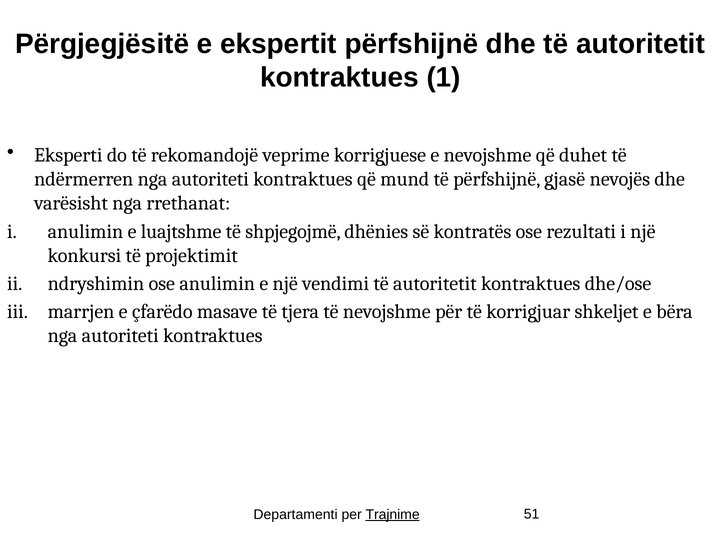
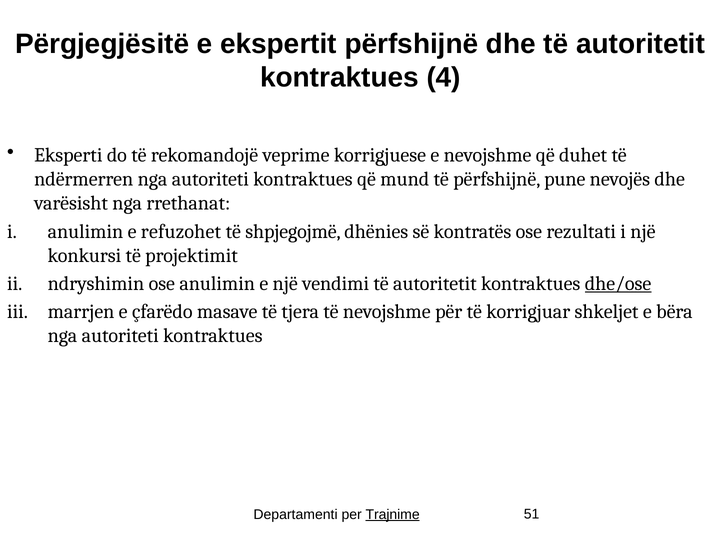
1: 1 -> 4 (444, 78)
gjasë: gjasë -> pune (565, 179)
luajtshme: luajtshme -> refuzohet (181, 231)
dhe/ose underline: none -> present (618, 283)
